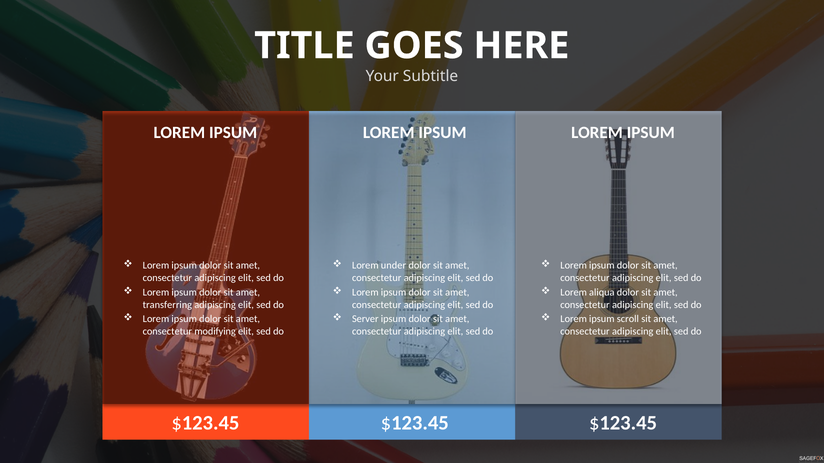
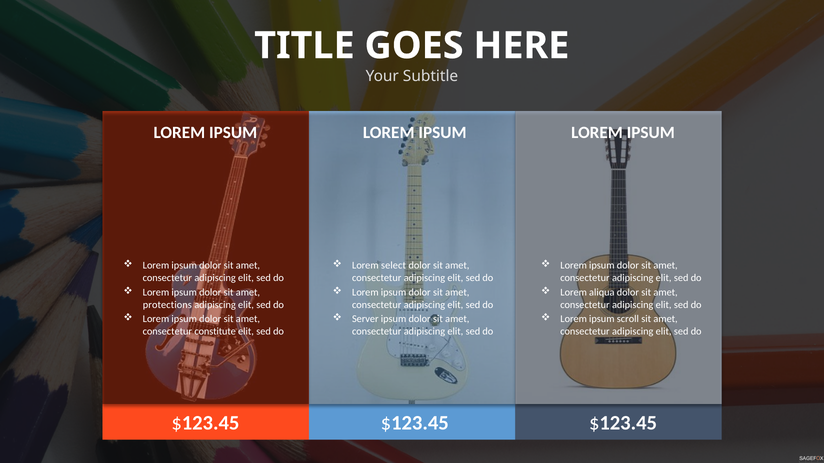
under: under -> select (393, 266)
transferring: transferring -> protections (167, 305)
modifying: modifying -> constitute (215, 332)
